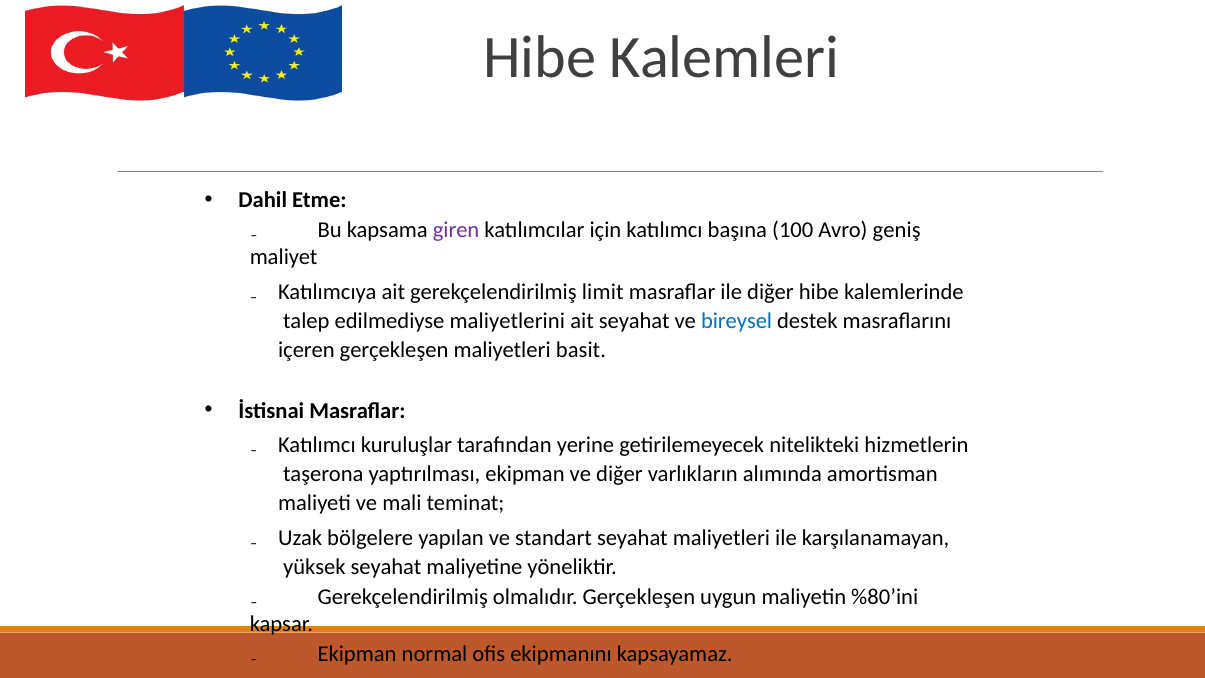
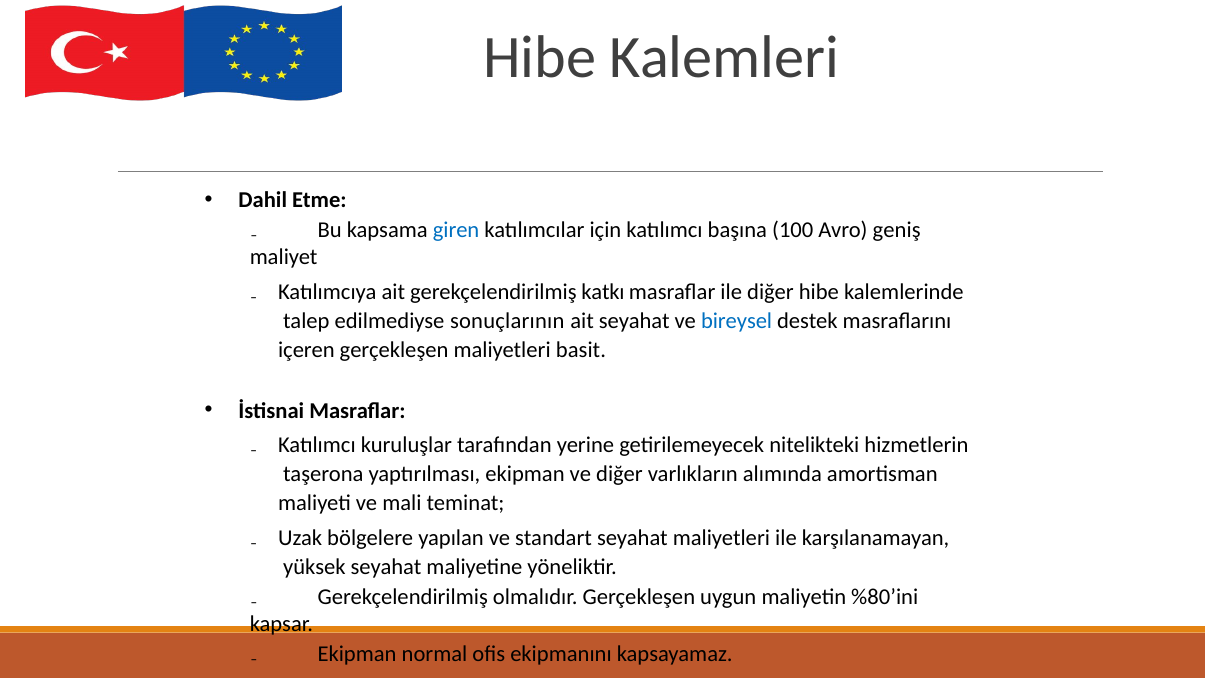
giren colour: purple -> blue (456, 230)
limit: limit -> katkı (603, 292)
maliyetlerini: maliyetlerini -> sonuçlarının (507, 321)
